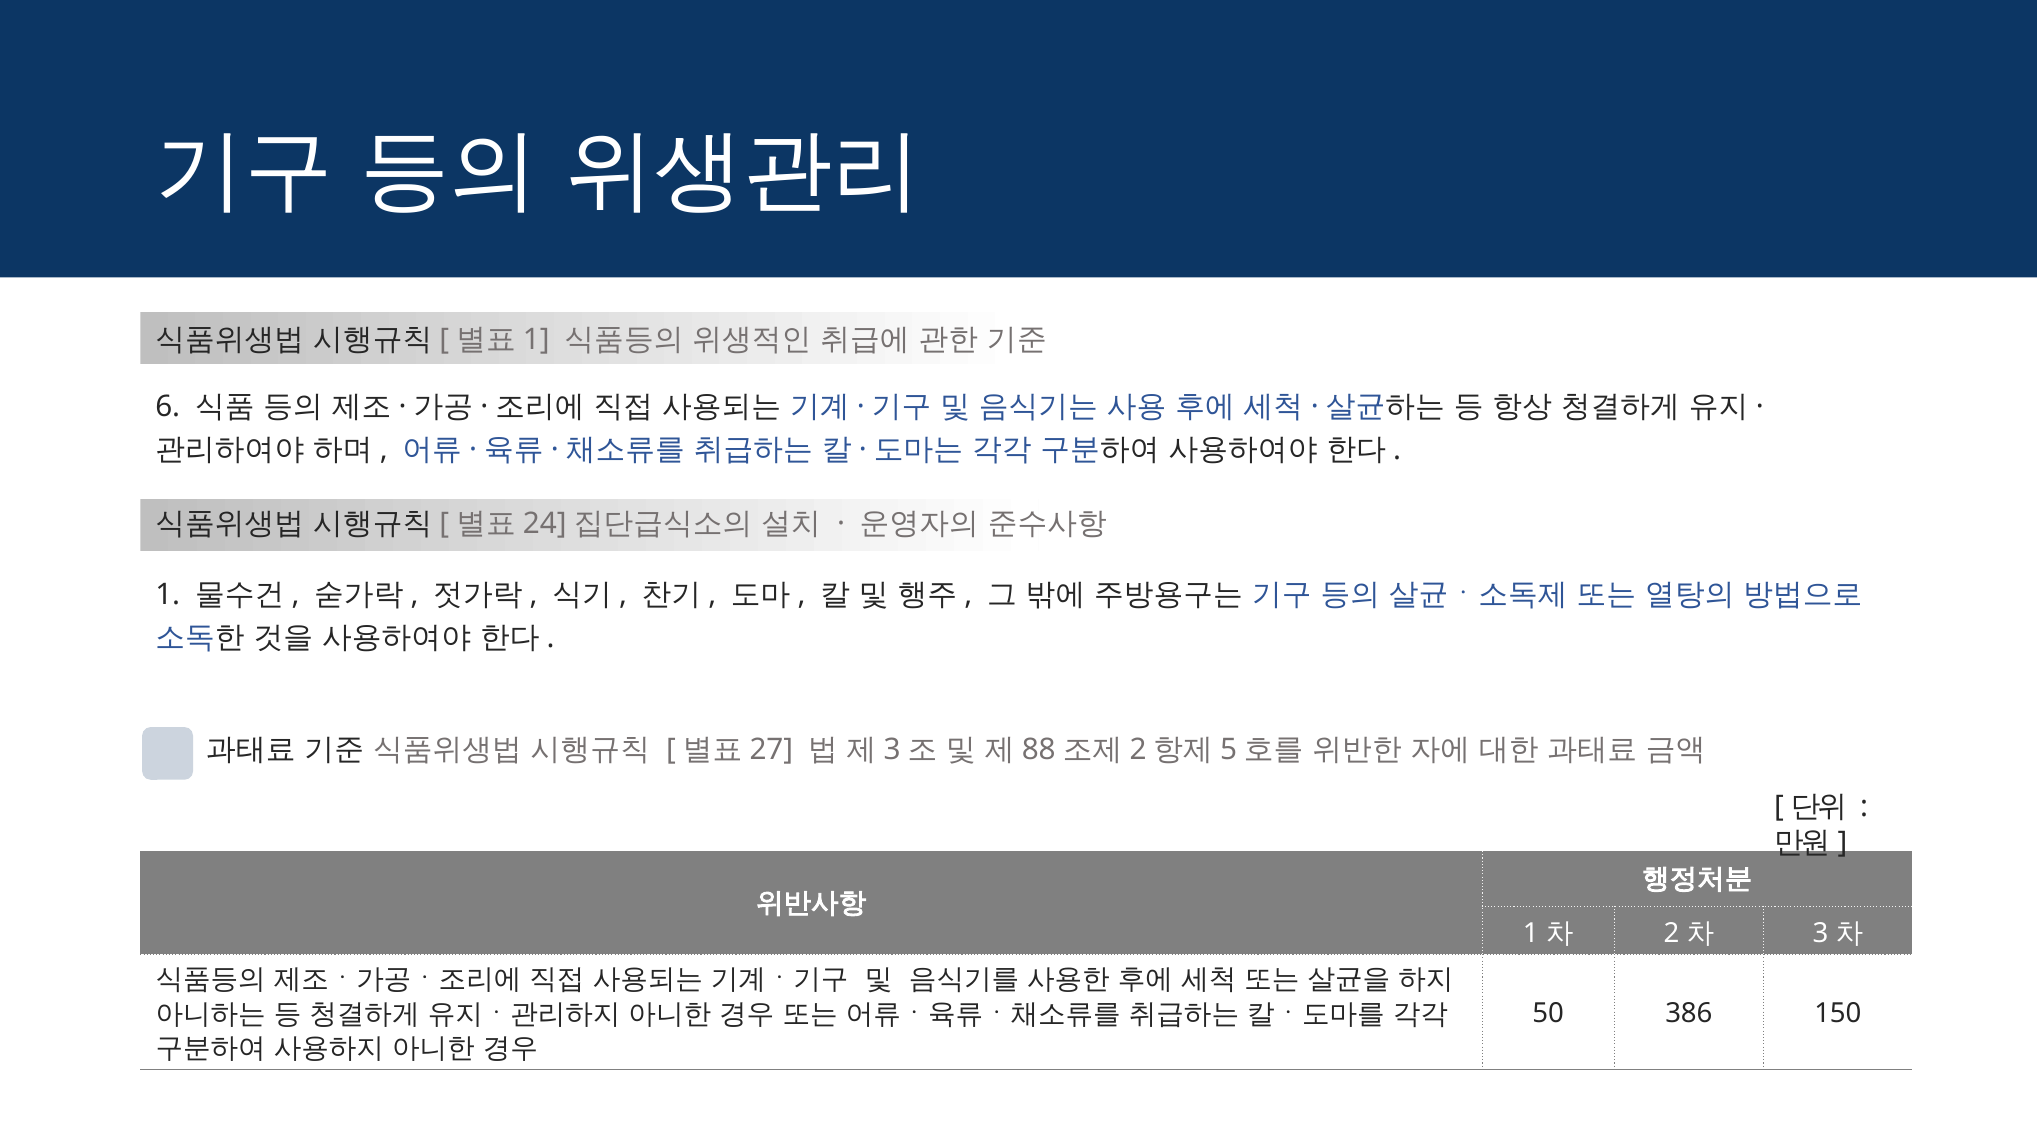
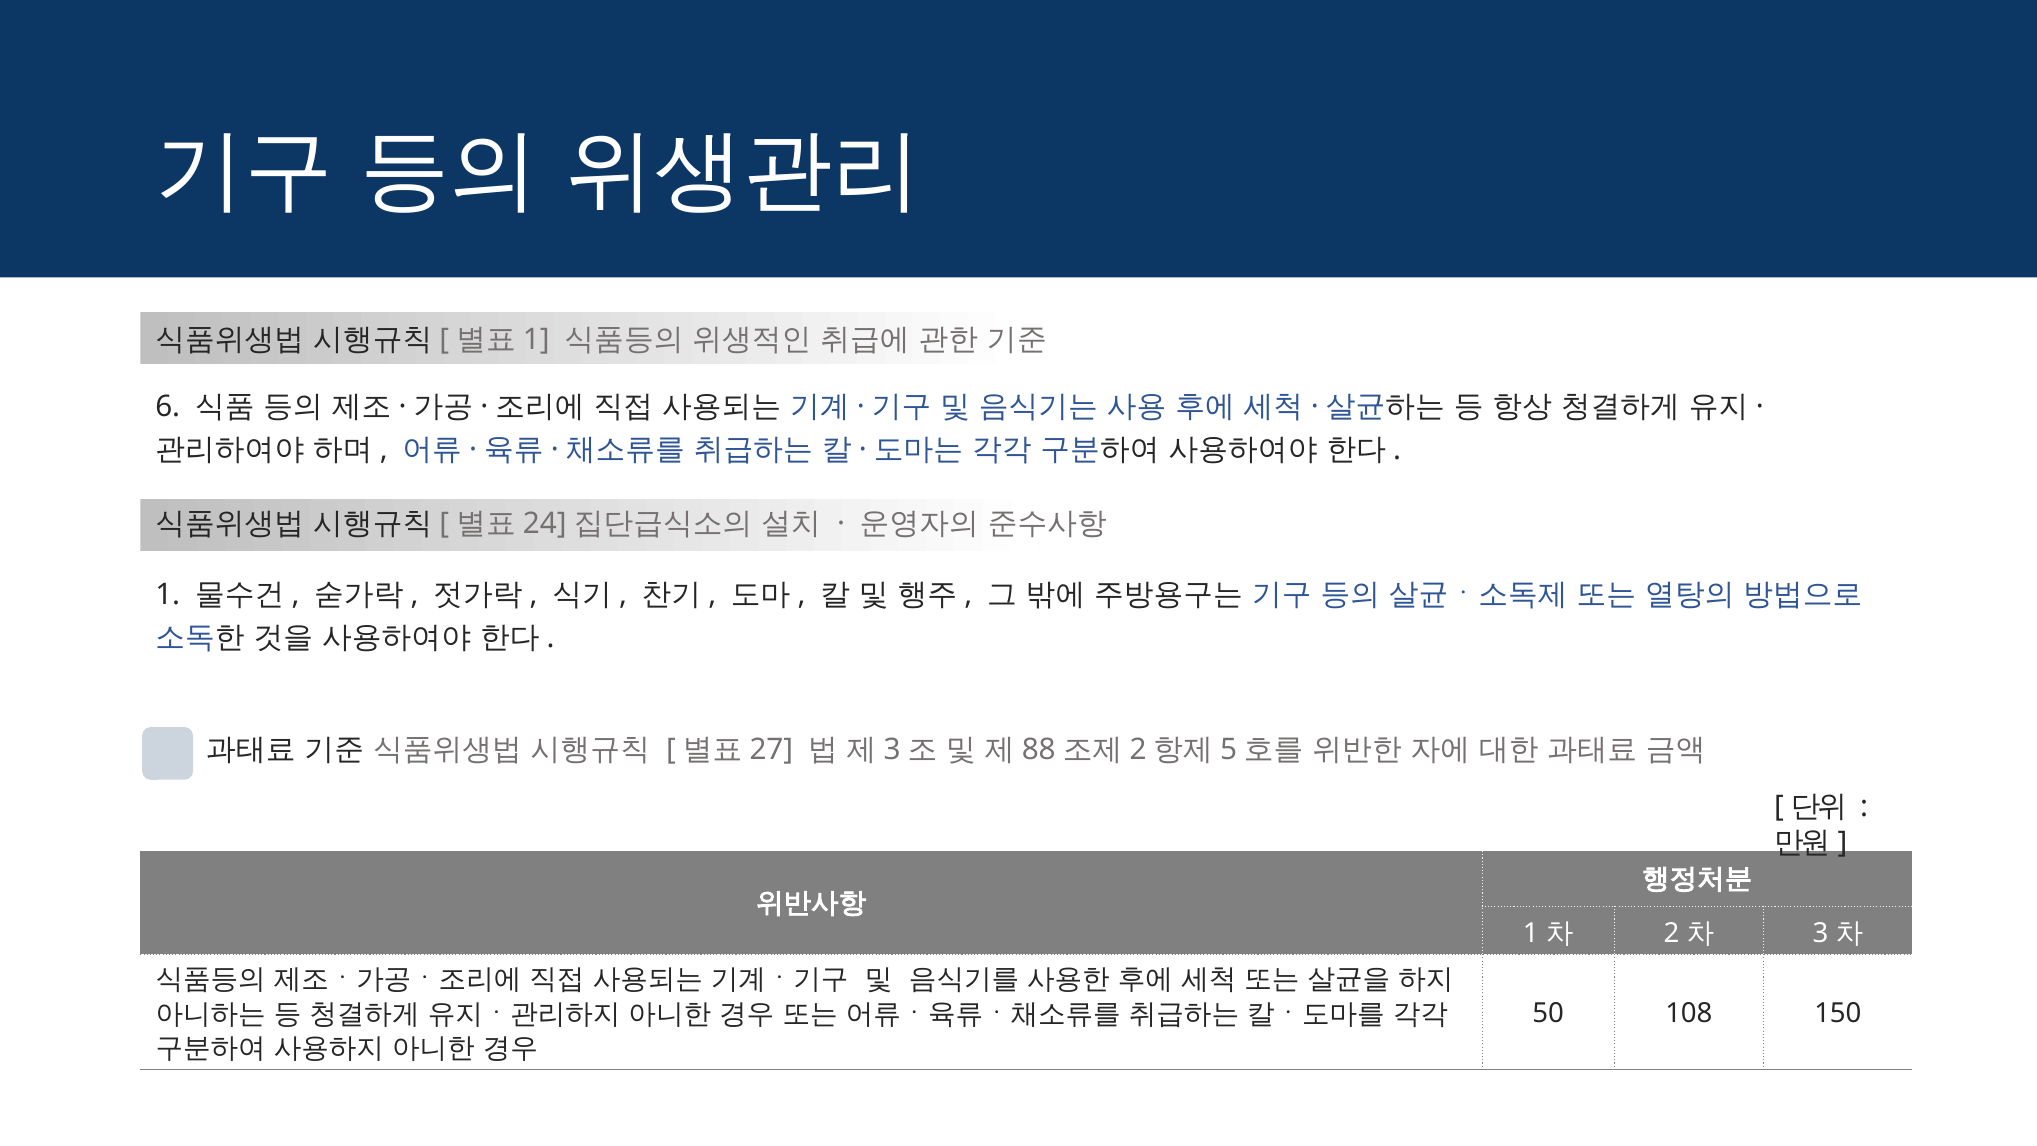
386: 386 -> 108 (1689, 1013)
